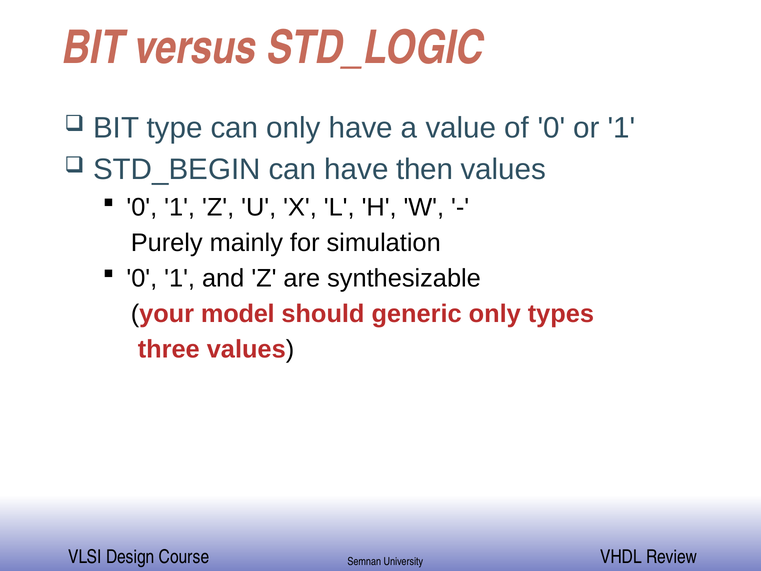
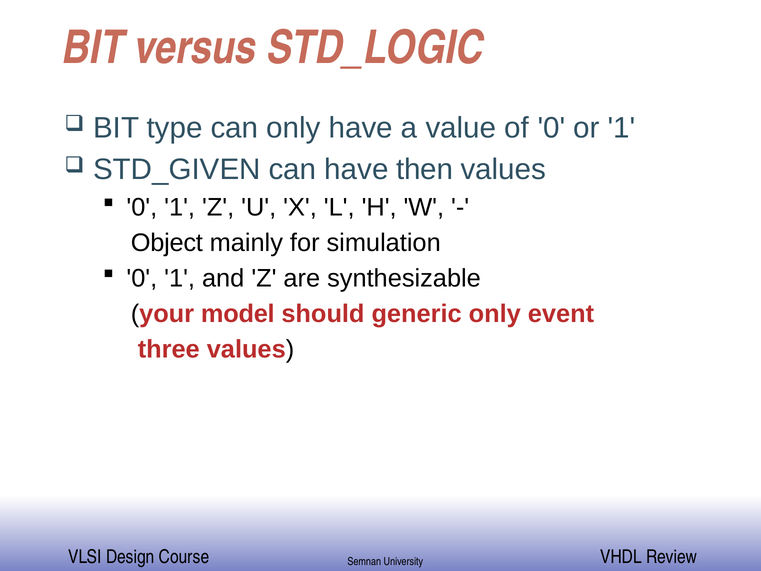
STD_BEGIN: STD_BEGIN -> STD_GIVEN (177, 170)
Purely: Purely -> Object (167, 243)
types: types -> event (561, 314)
